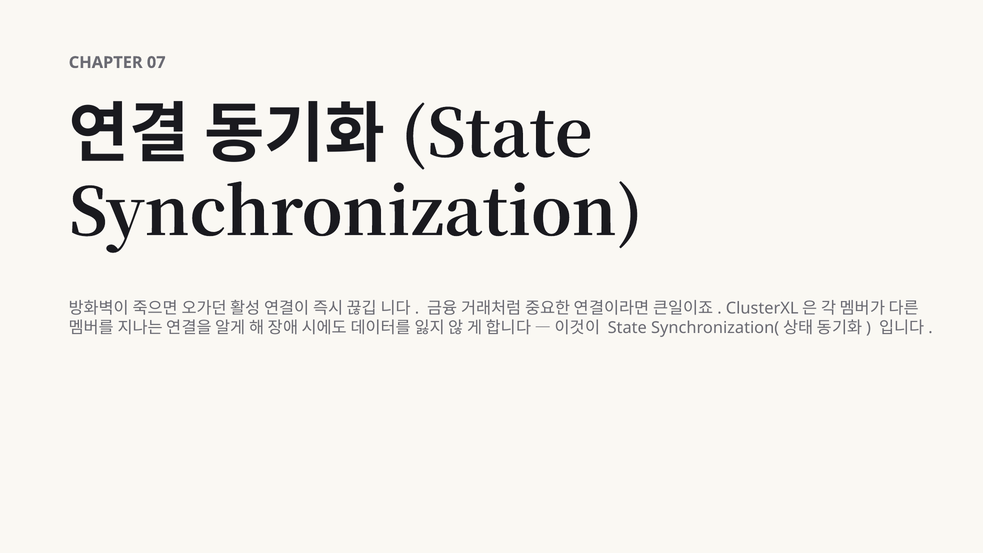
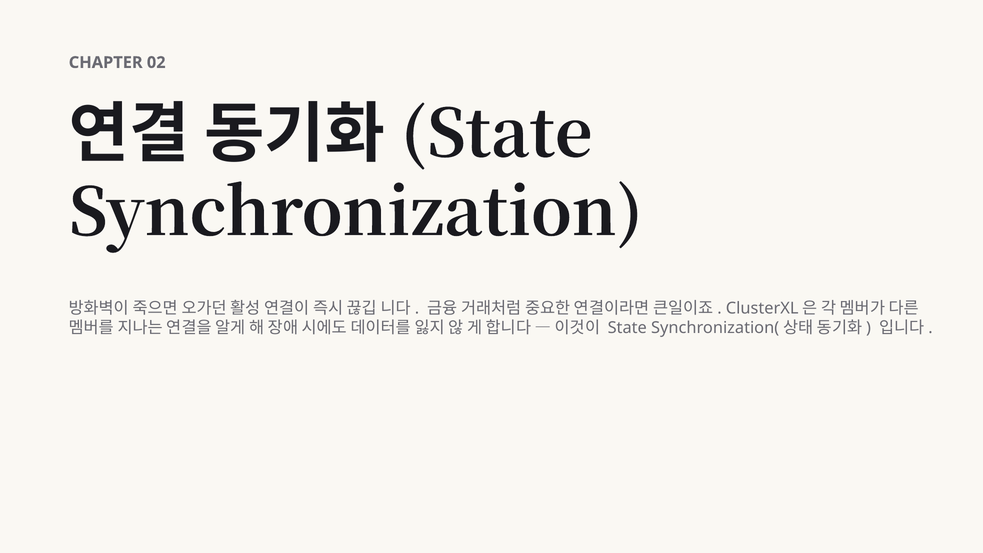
07: 07 -> 02 (156, 63)
